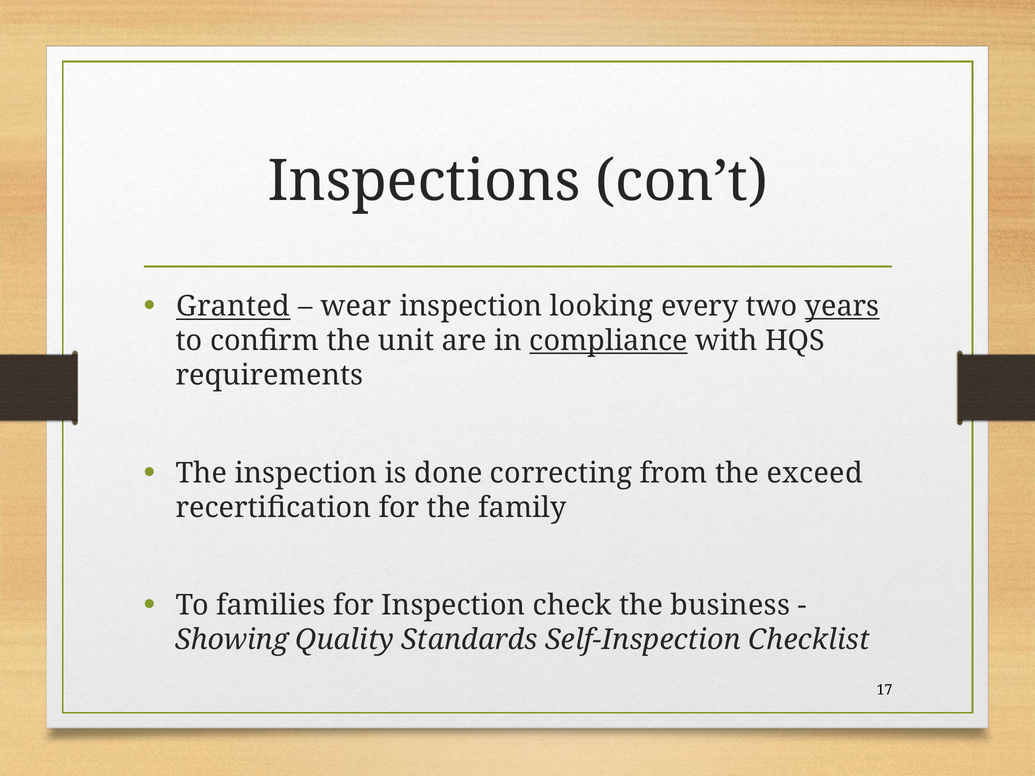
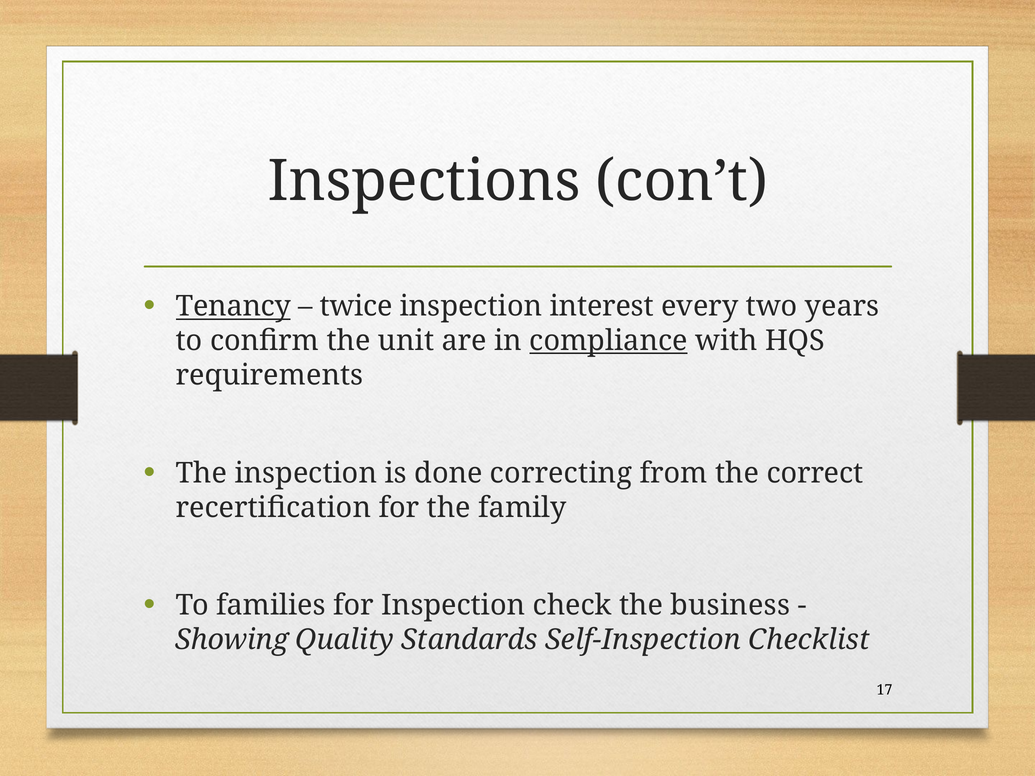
Granted: Granted -> Tenancy (233, 306)
wear: wear -> twice (356, 306)
looking: looking -> interest (602, 306)
years underline: present -> none (842, 306)
exceed: exceed -> correct (815, 473)
